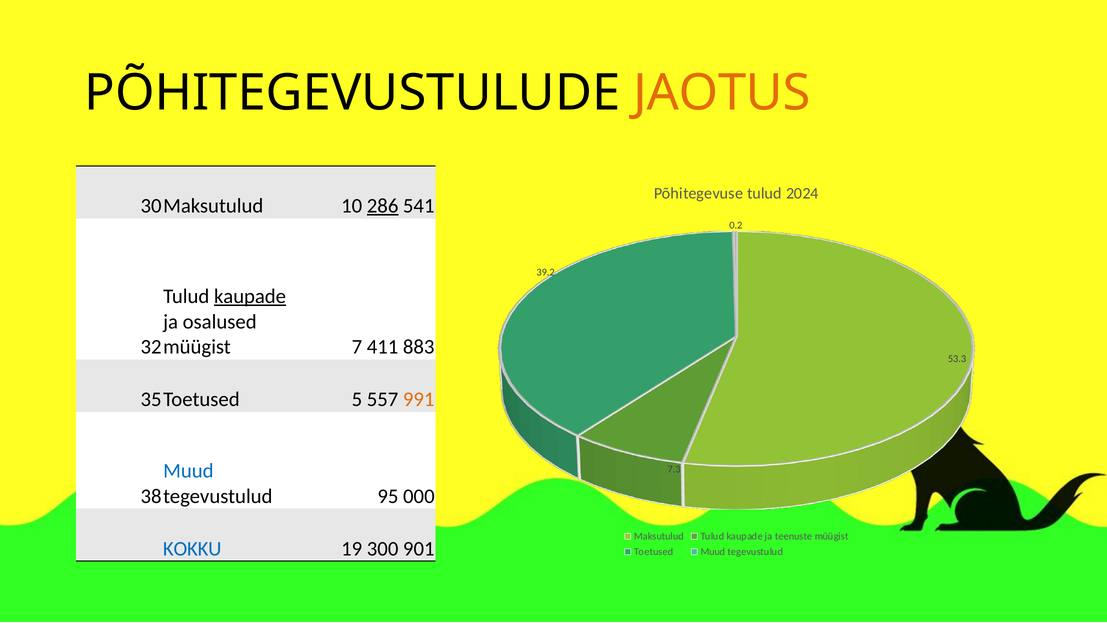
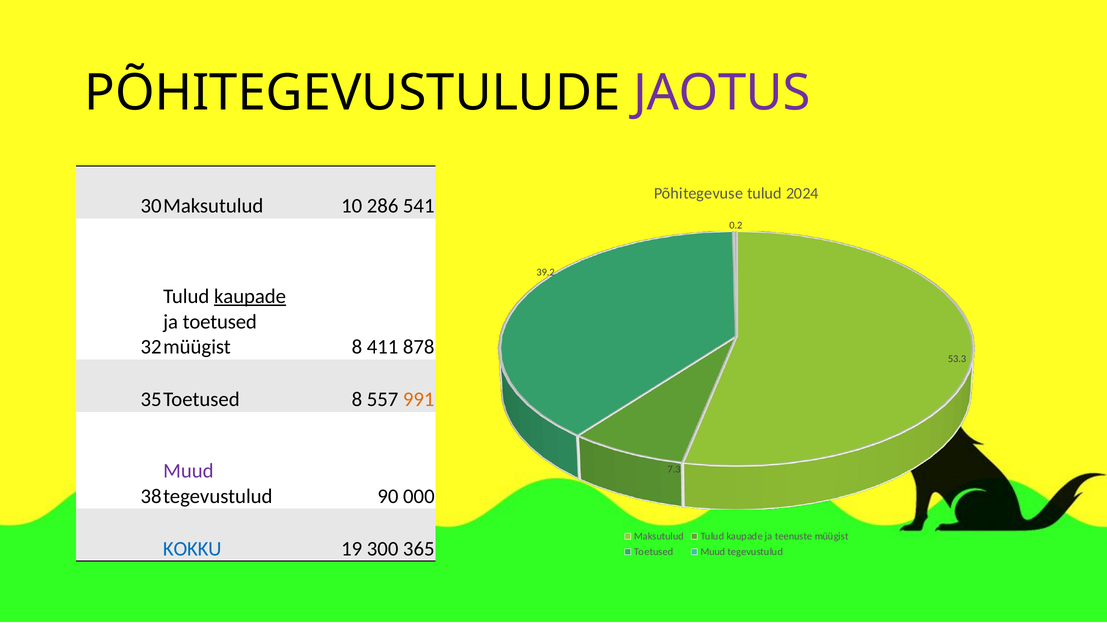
JAOTUS colour: orange -> purple (722, 93)
286 underline: present -> none (383, 206)
ja osalused: osalused -> toetused (220, 322)
müügist 7: 7 -> 8 (357, 347)
883: 883 -> 878 (419, 347)
5: 5 -> 8 (357, 399)
Muud colour: blue -> purple (188, 471)
95: 95 -> 90 (388, 496)
901: 901 -> 365 (419, 548)
